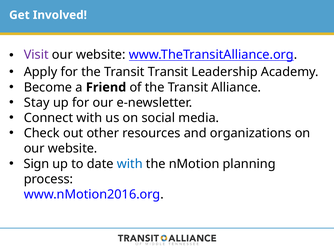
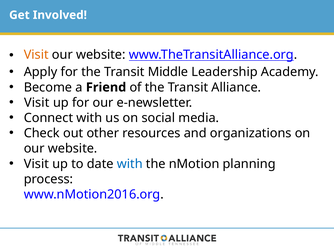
Visit colour: purple -> orange (36, 55)
Transit Transit: Transit -> Middle (168, 72)
Stay: Stay -> Visit (37, 102)
Sign: Sign -> Visit (36, 163)
